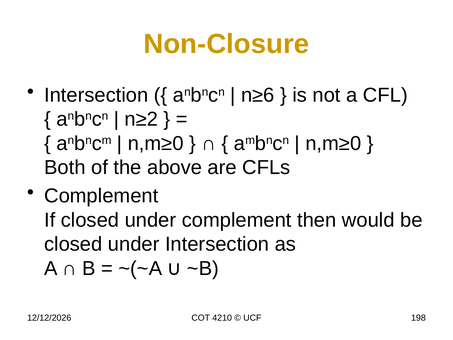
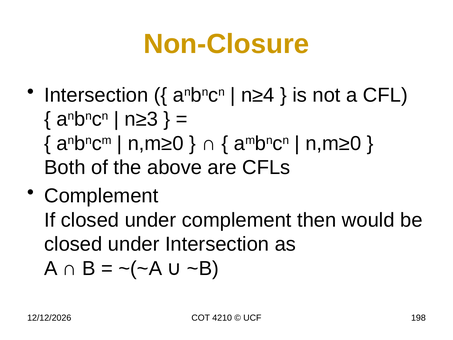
n≥6: n≥6 -> n≥4 (258, 95)
n≥2: n≥2 -> n≥3 (141, 119)
